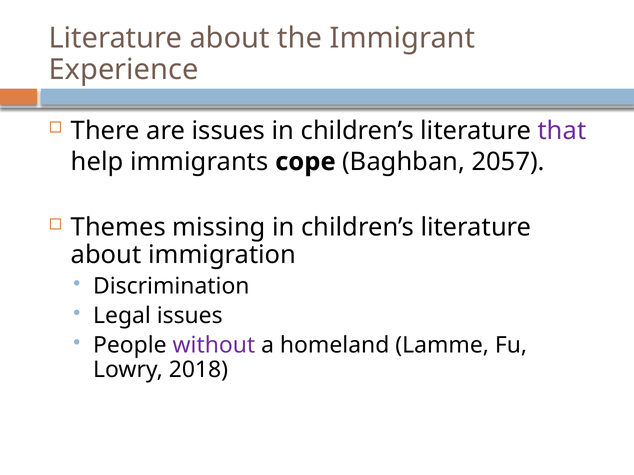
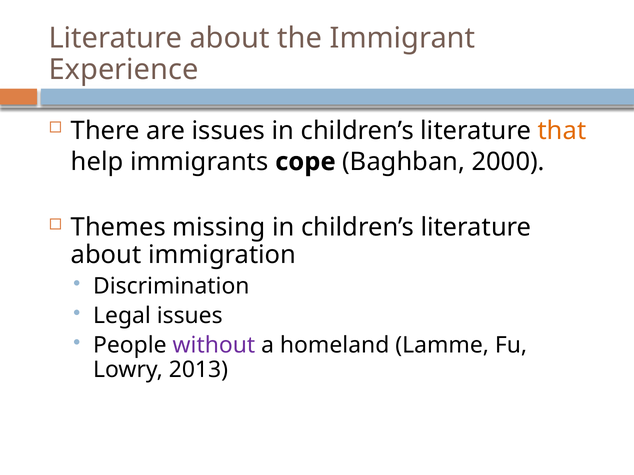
that colour: purple -> orange (562, 131)
2057: 2057 -> 2000 (508, 162)
2018: 2018 -> 2013 (198, 370)
